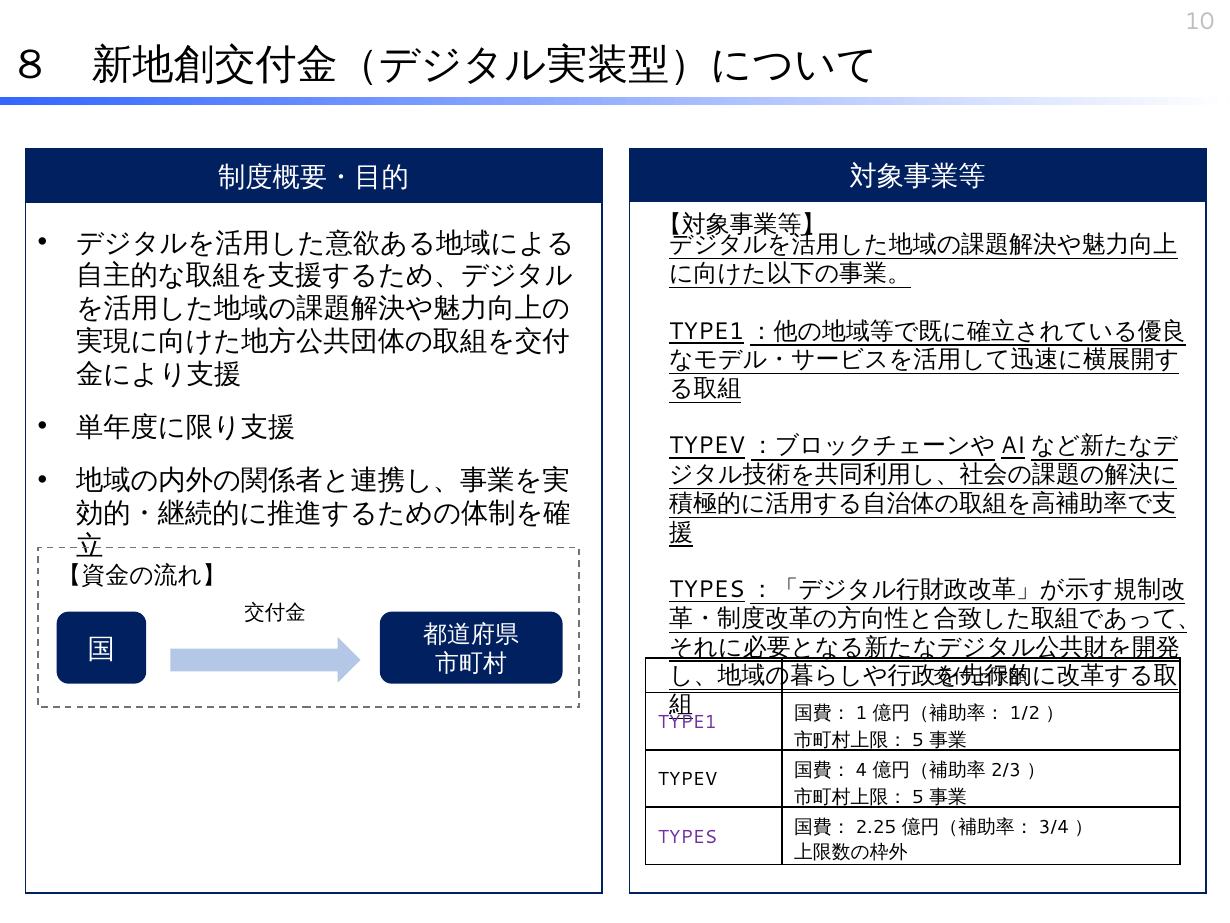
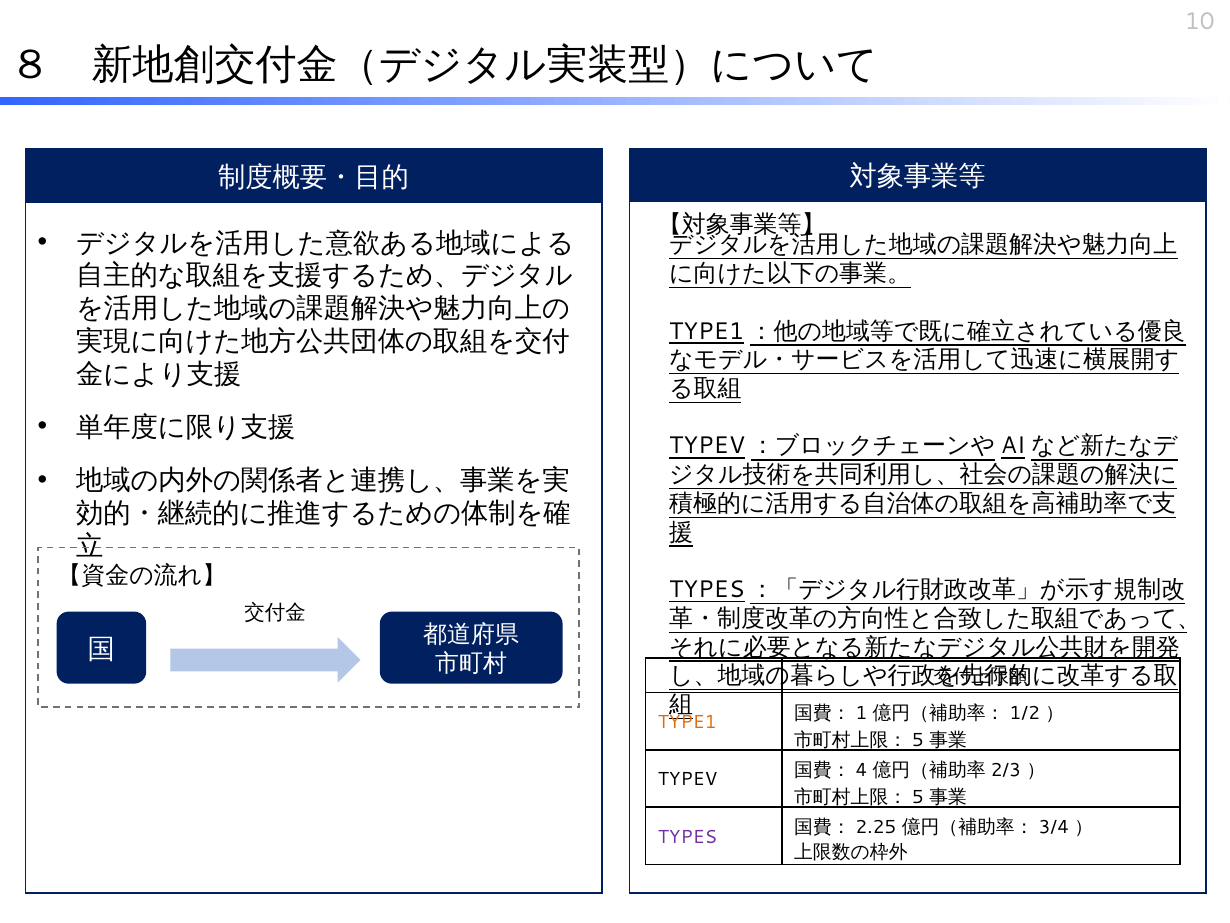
TYPE1 colour: purple -> orange (687, 722)
